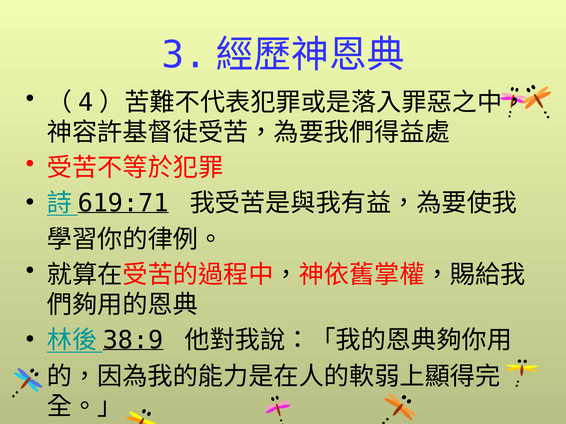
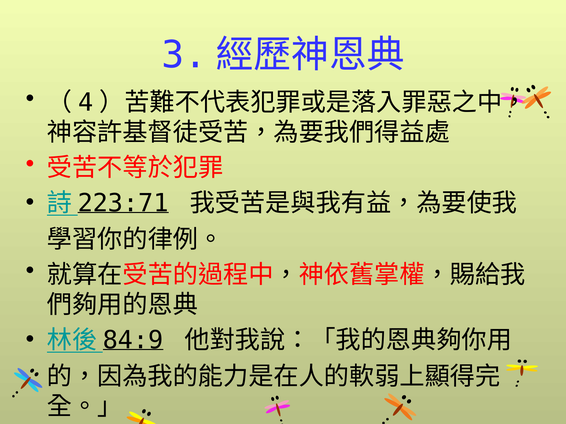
619:71: 619:71 -> 223:71 (123, 203)
38:9: 38:9 -> 84:9 (133, 340)
